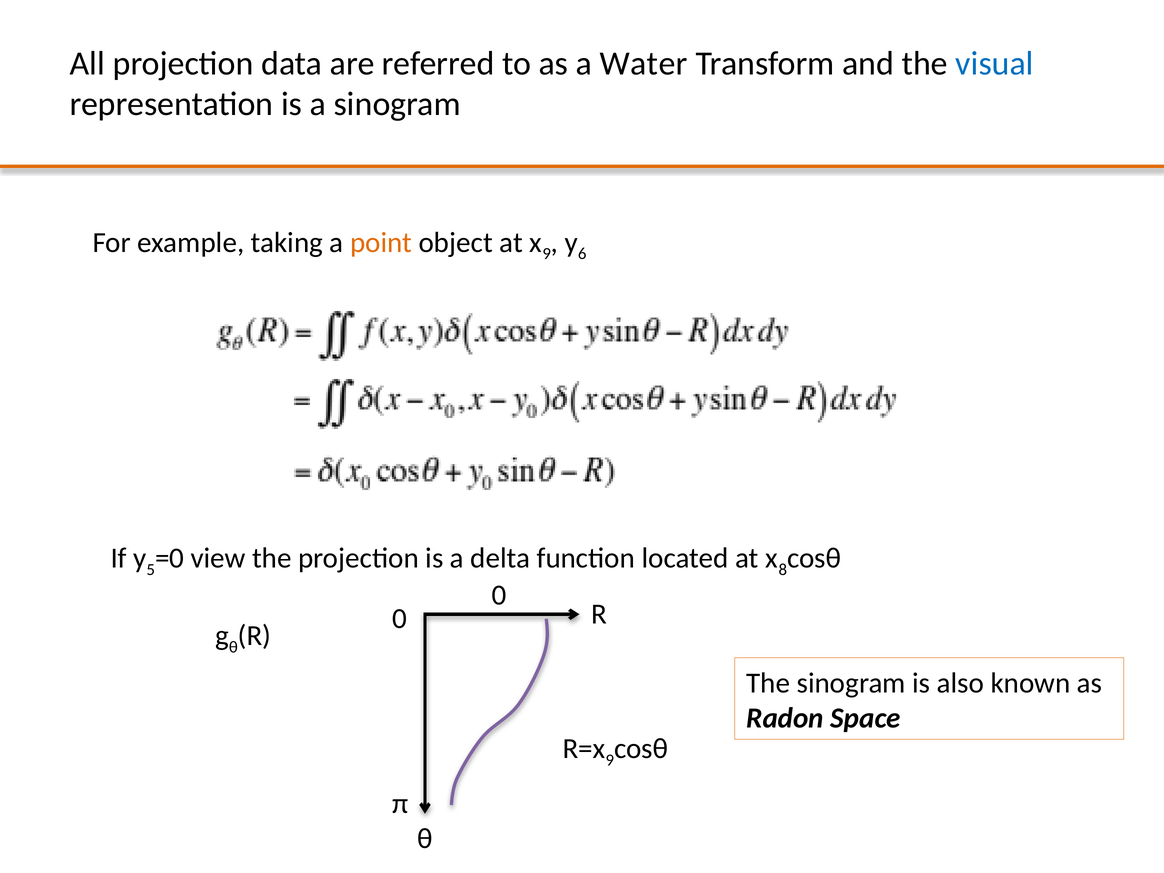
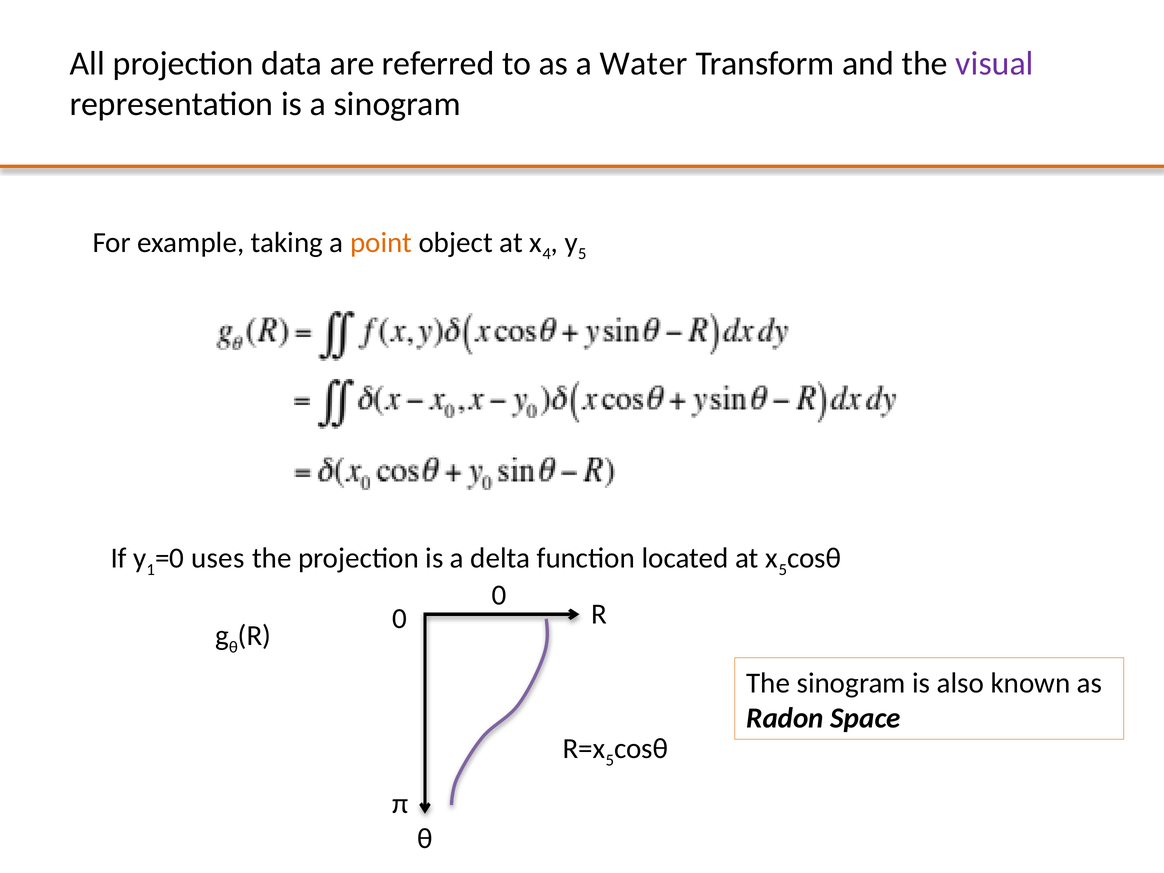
visual colour: blue -> purple (995, 63)
9: 9 -> 4 (547, 254)
6: 6 -> 5 (582, 254)
5: 5 -> 1 (151, 569)
view: view -> uses (218, 558)
8: 8 -> 5 (783, 569)
9: 9 -> 5 (610, 760)
